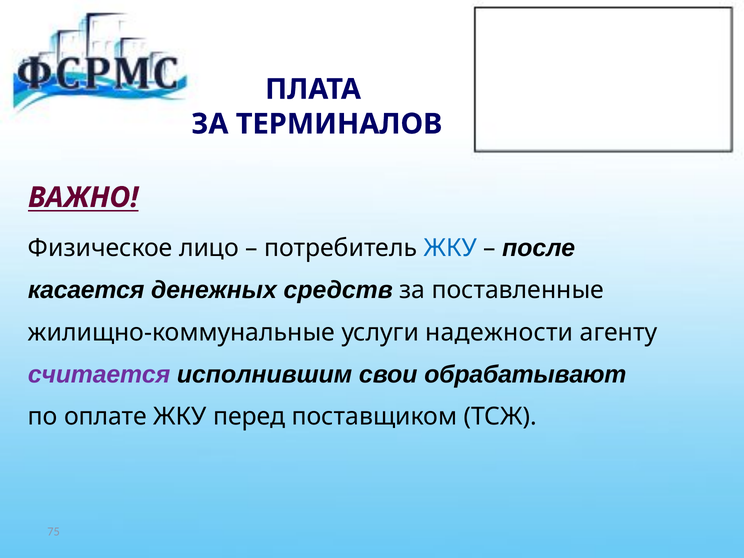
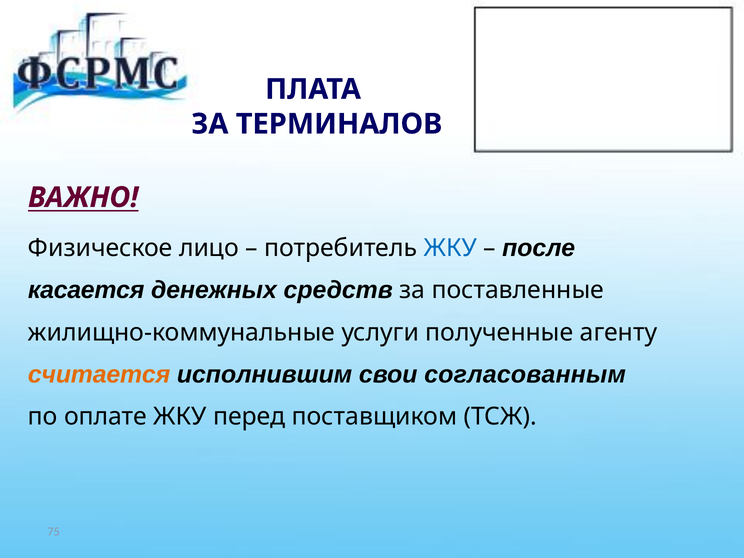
надежности: надежности -> полученные (499, 332)
считается colour: purple -> orange (99, 375)
обрабатывают: обрабатывают -> согласованным (525, 375)
